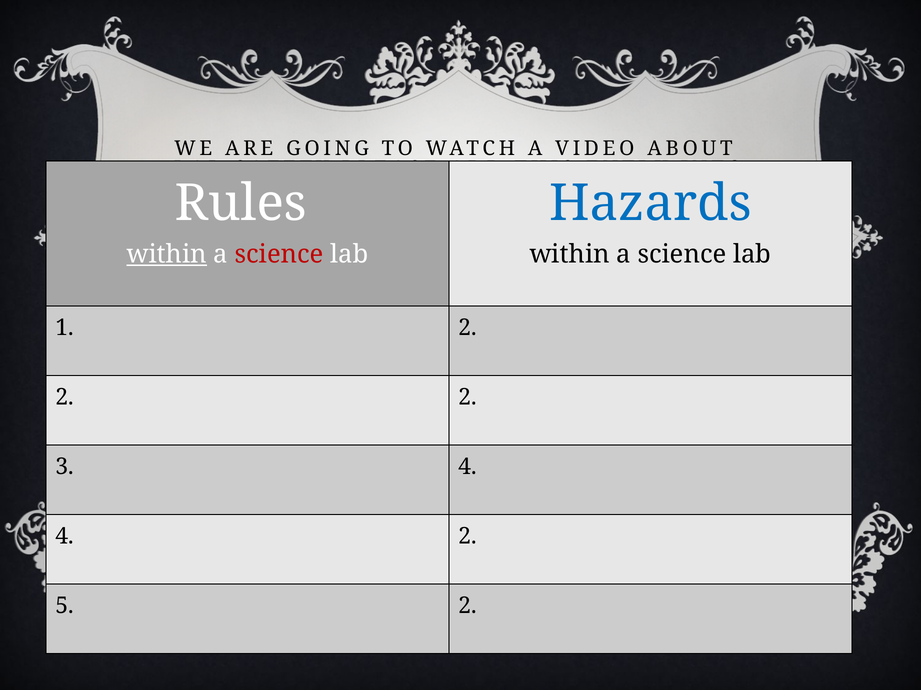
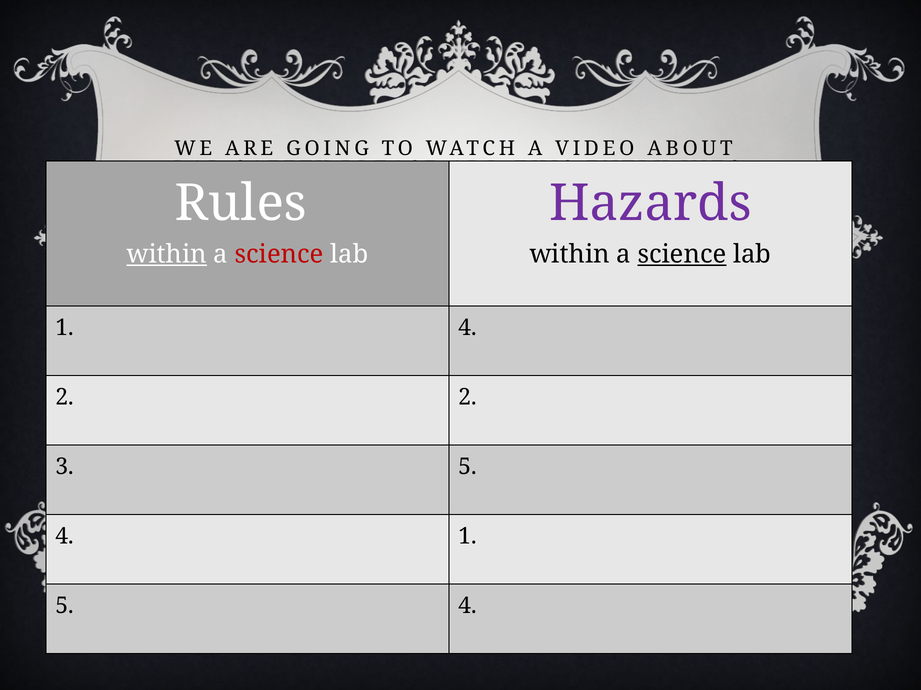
Hazards colour: blue -> purple (650, 204)
science underline: none -> present (682, 255)
1 2: 2 -> 4 (467, 328)
3 4: 4 -> 5 (467, 467)
4 2: 2 -> 1 (467, 537)
2: 2 -> 4 (467, 606)
